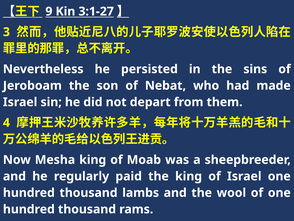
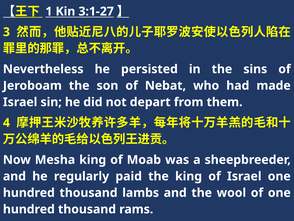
9: 9 -> 1 (49, 11)
